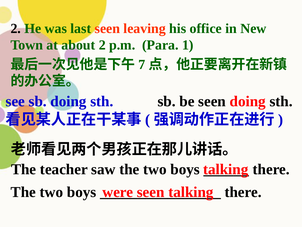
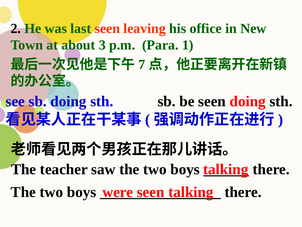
about 2: 2 -> 3 (102, 45)
